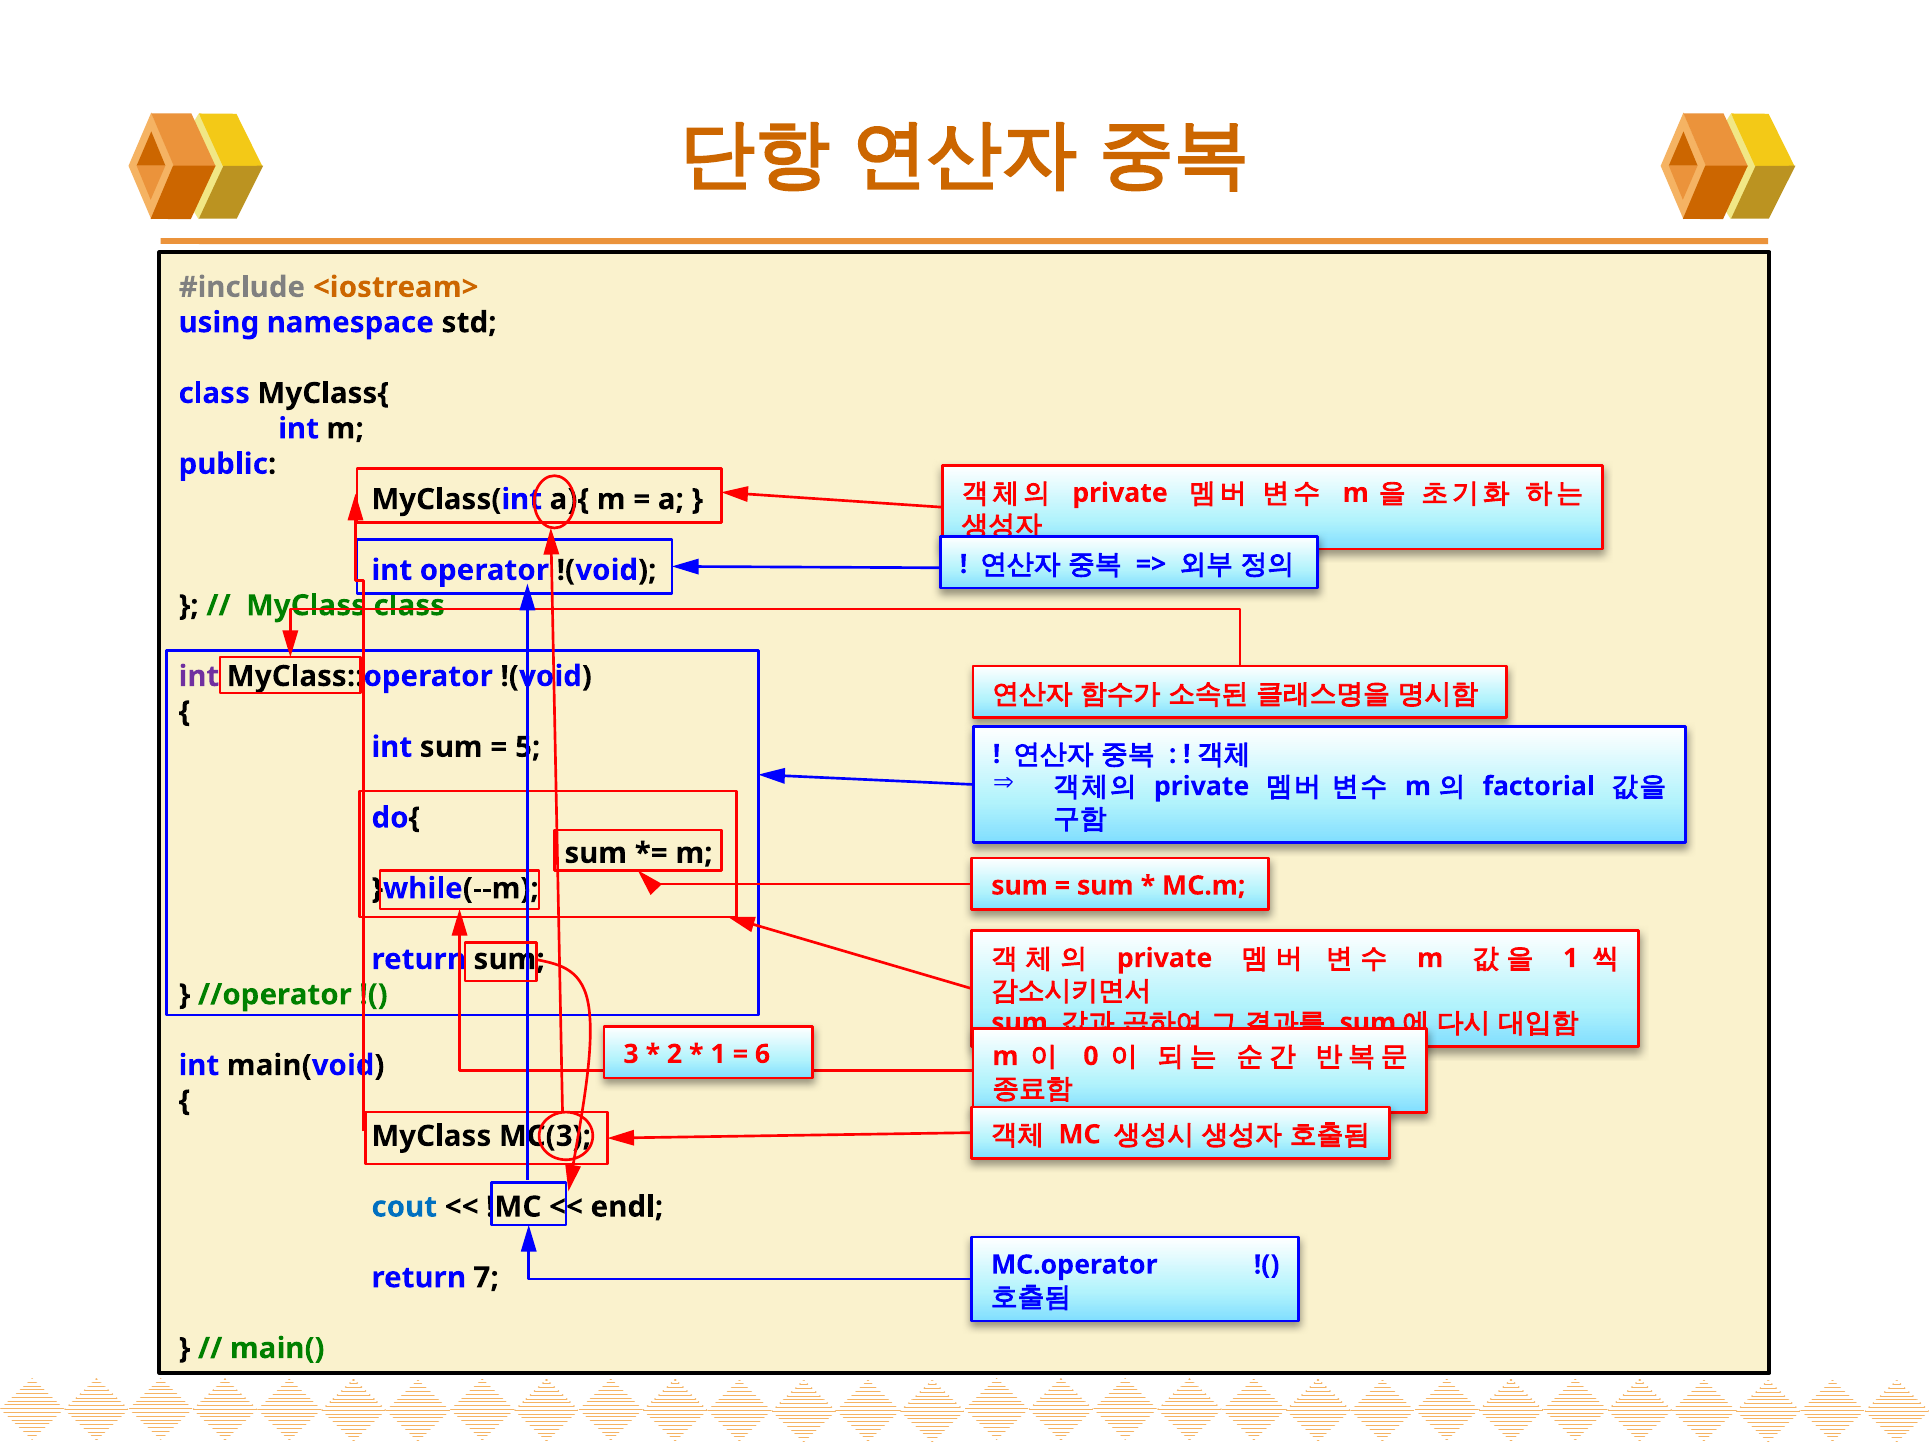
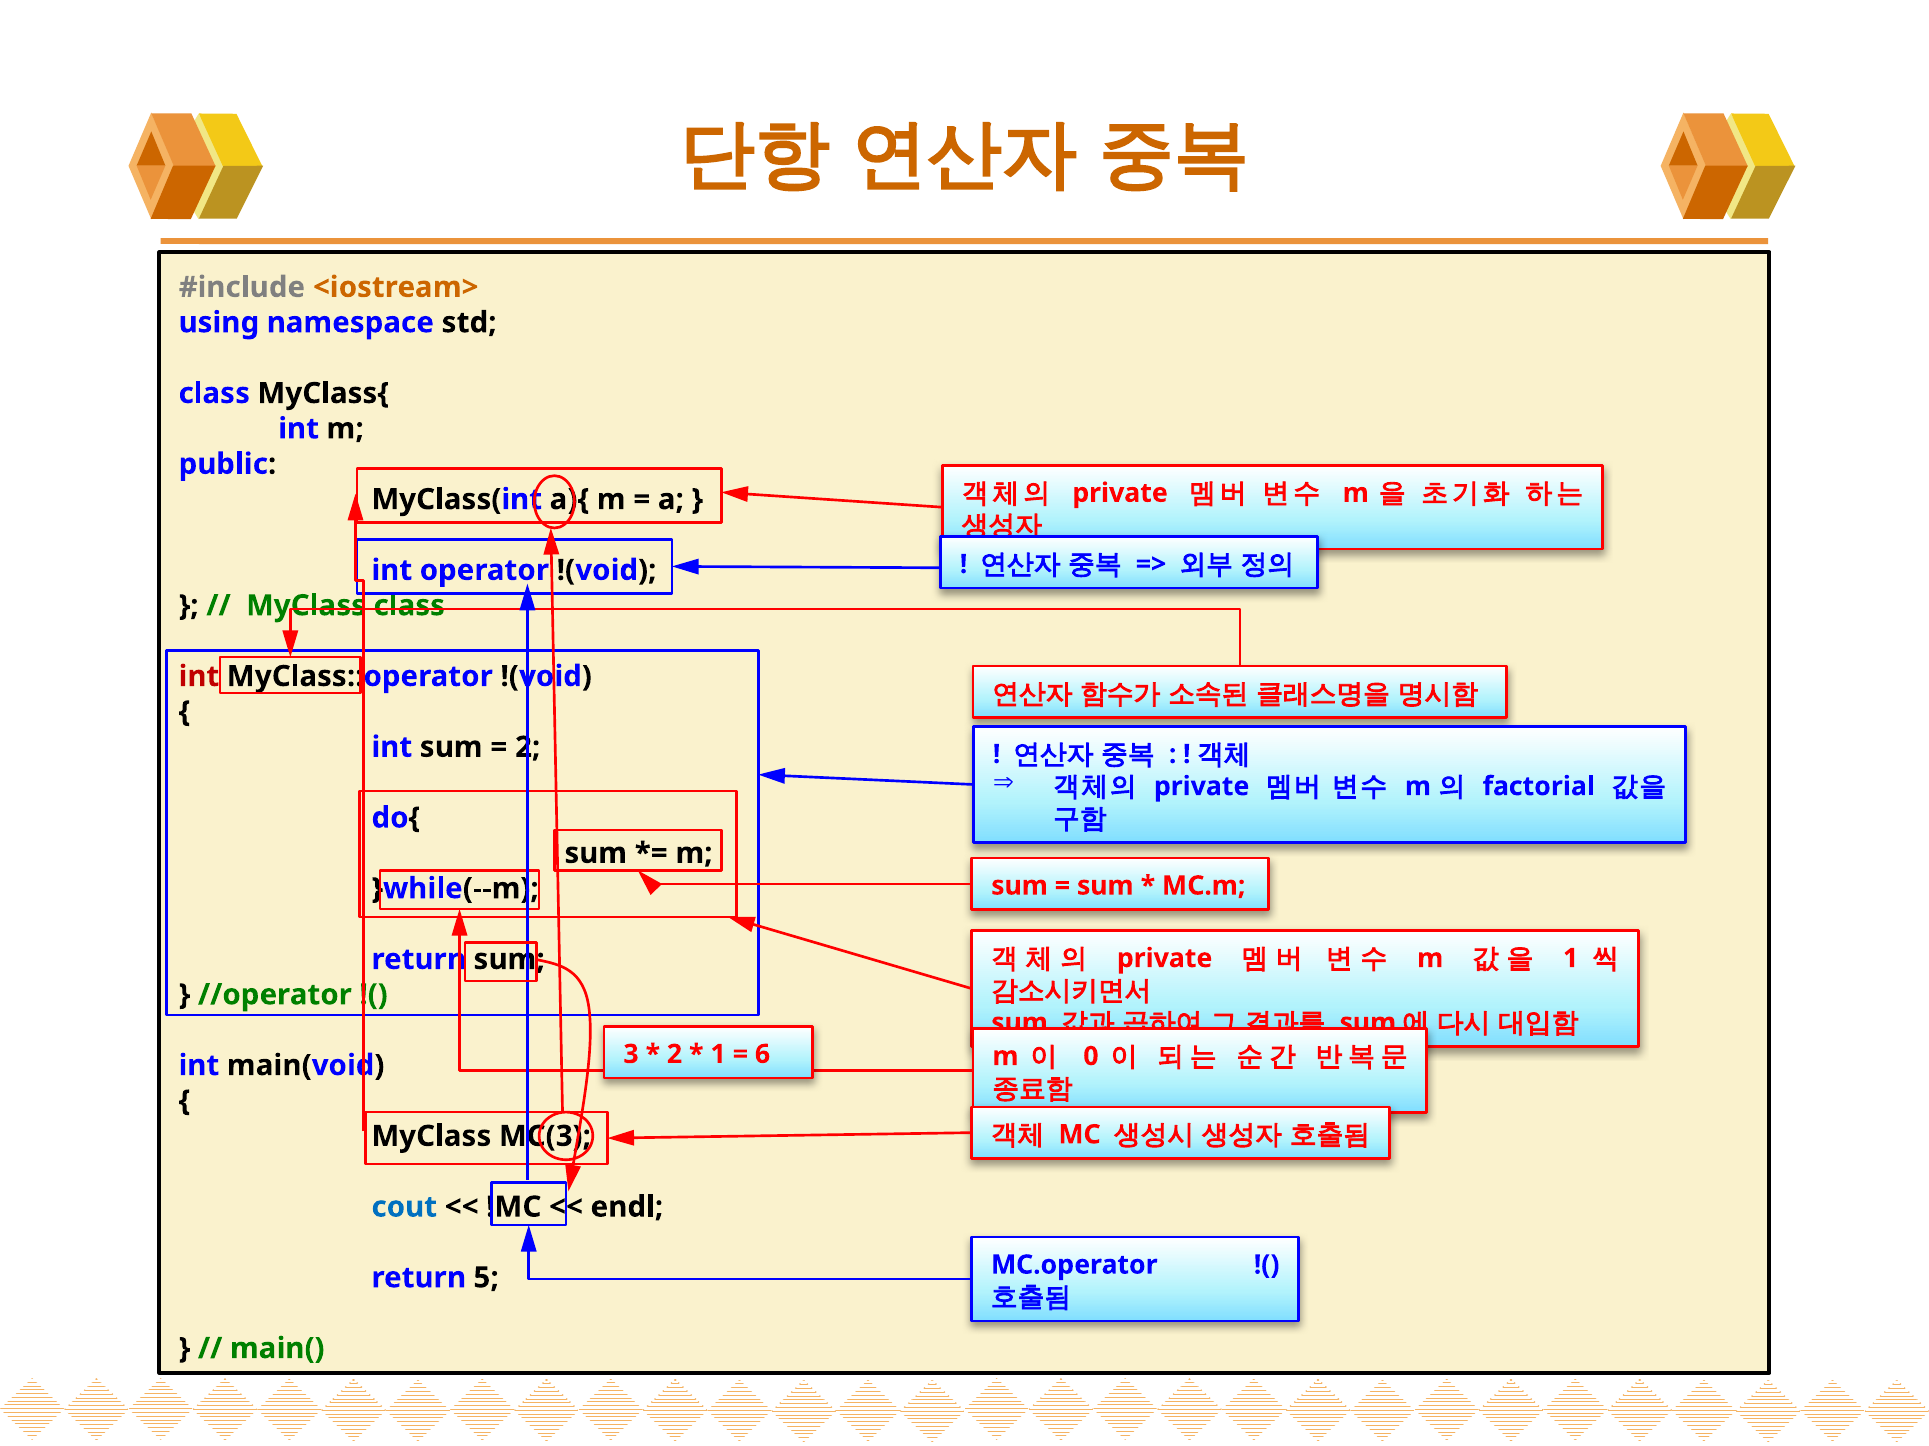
int colour: purple -> red (199, 677)
5: 5 -> 2 (528, 747)
7: 7 -> 5 (486, 1278)
